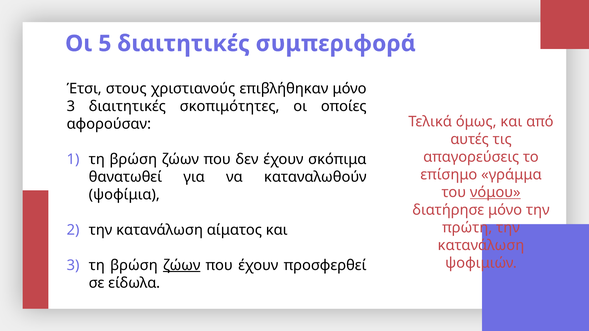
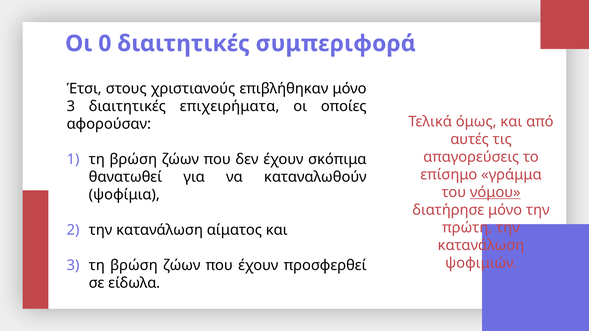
5: 5 -> 0 (105, 44)
σκοπιμότητες: σκοπιμότητες -> επιχειρήματα (230, 106)
ζώων underline: present -> none (182, 265)
